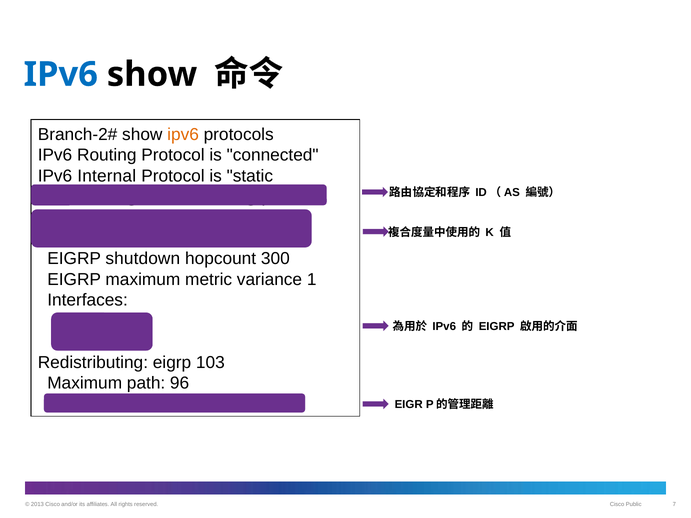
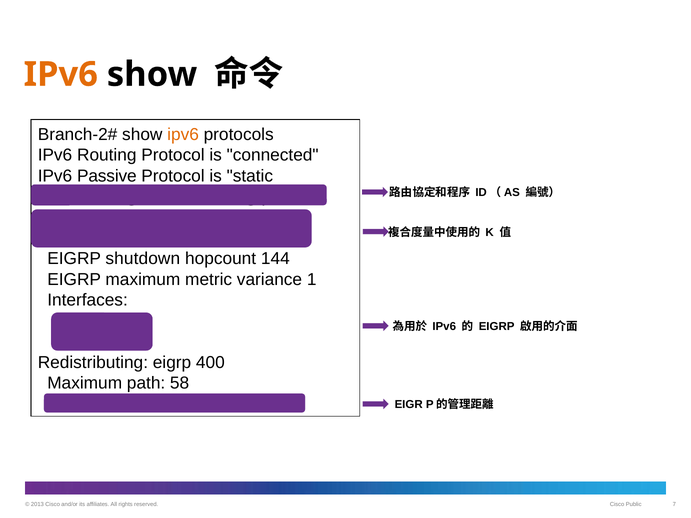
IPv6 colour: blue -> orange (61, 74)
IPv6 Internal: Internal -> Passive (107, 176)
300: 300 -> 144 (275, 259)
103: 103 -> 400 (210, 363)
96: 96 -> 58 (180, 383)
